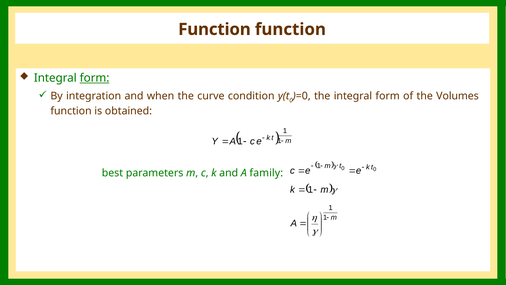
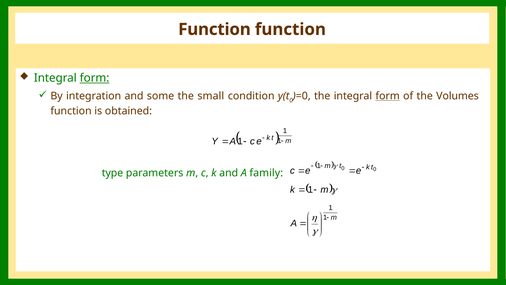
when: when -> some (161, 96)
curve: curve -> small (211, 96)
form underline: none -> present (388, 96)
best: best -> type (112, 173)
